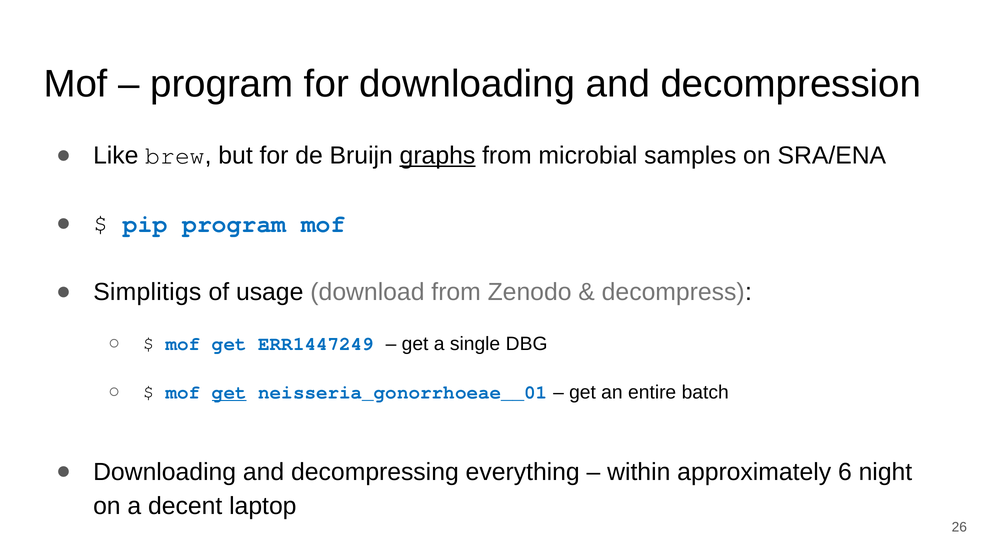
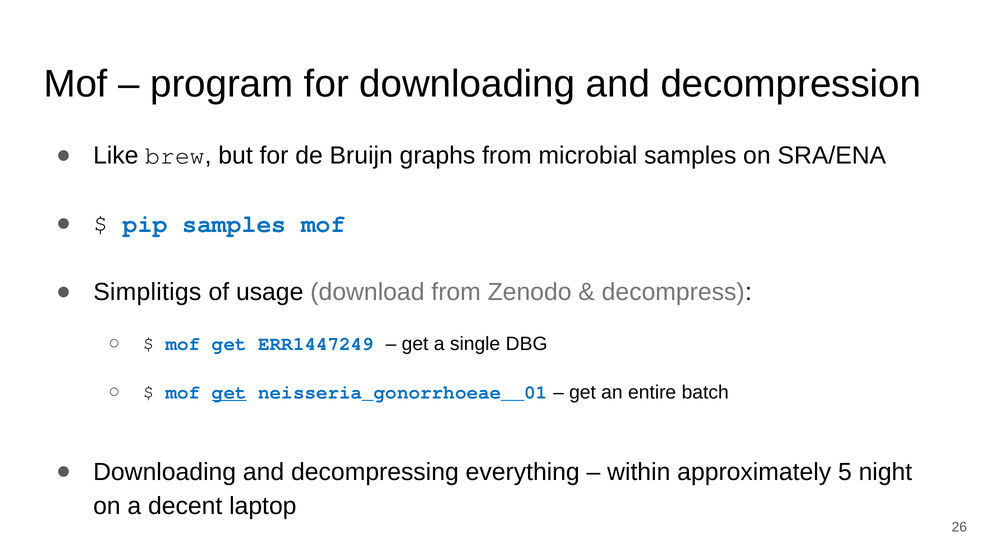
graphs underline: present -> none (437, 156)
pip program: program -> samples (234, 224)
6: 6 -> 5 (845, 472)
